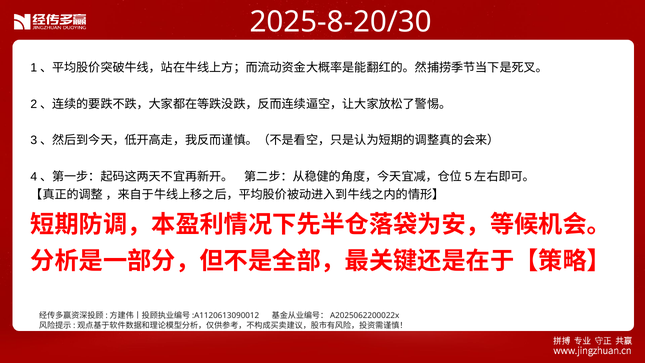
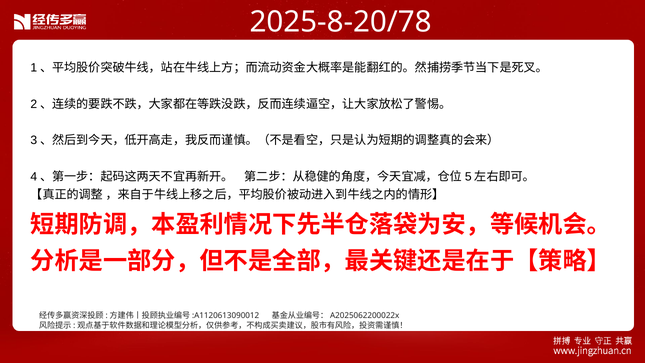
2025-8-20/30: 2025-8-20/30 -> 2025-8-20/78 (341, 22)
